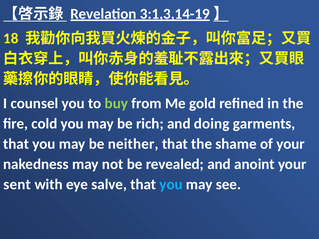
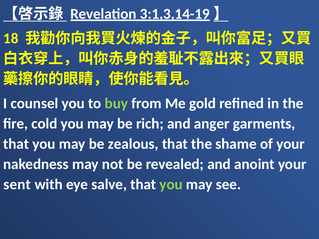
doing: doing -> anger (212, 124)
neither: neither -> zealous (133, 144)
you colour: light blue -> light green (171, 185)
